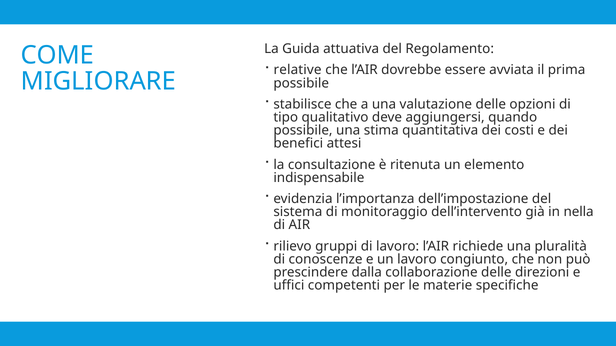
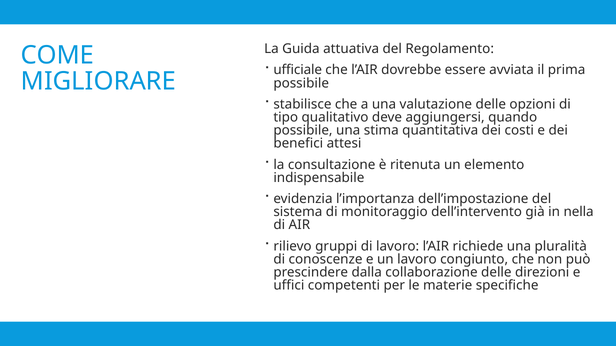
relative: relative -> ufficiale (298, 70)
